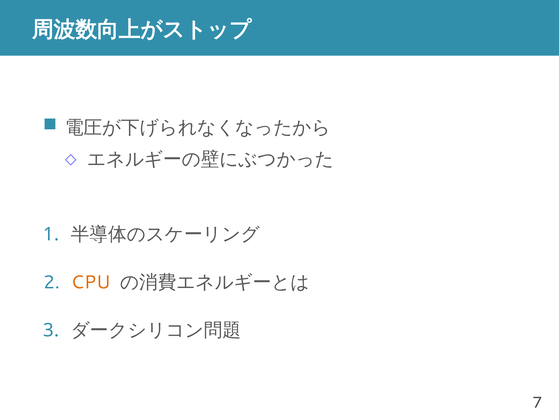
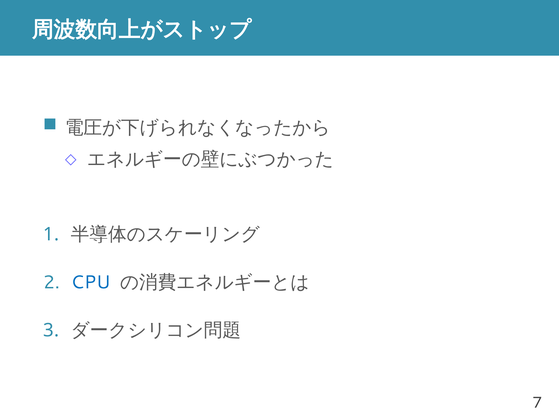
CPU colour: orange -> blue (91, 282)
